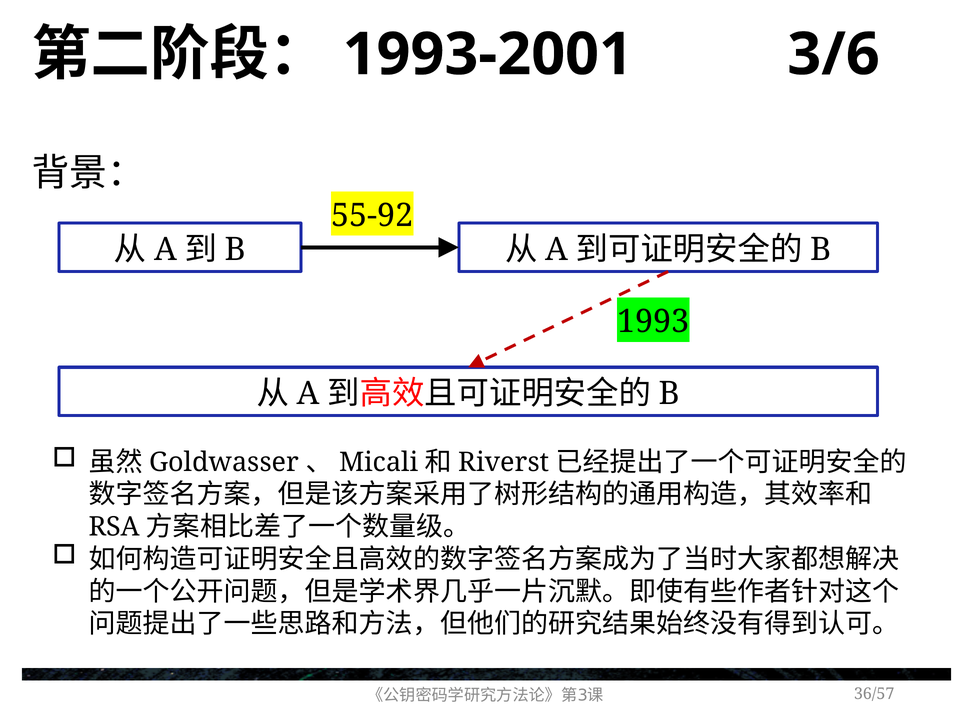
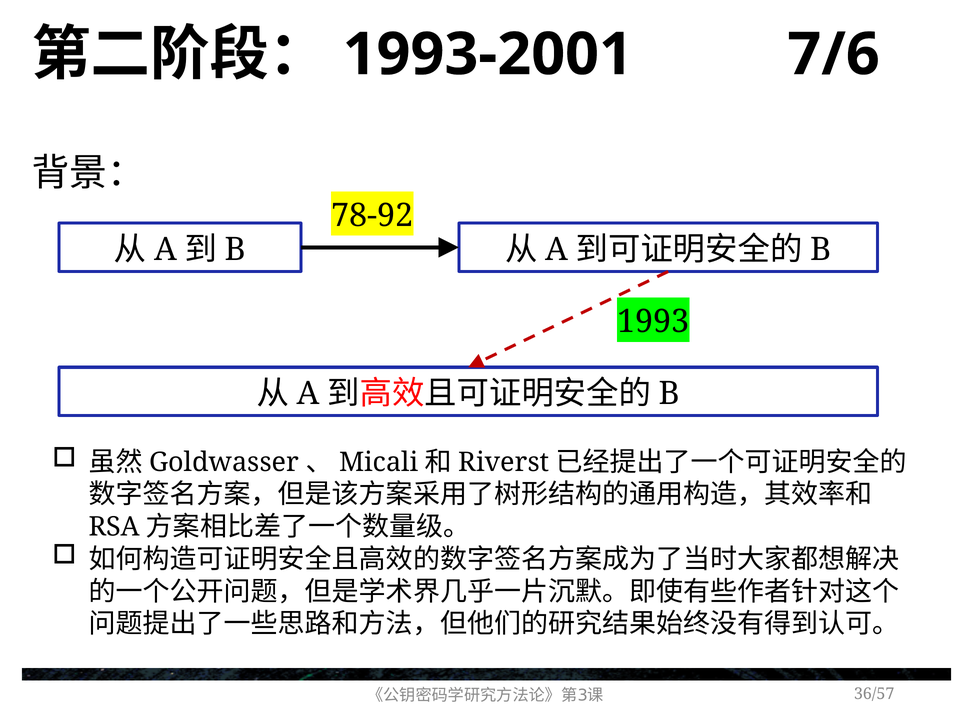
3/6: 3/6 -> 7/6 (834, 55)
55-92: 55-92 -> 78-92 (372, 216)
